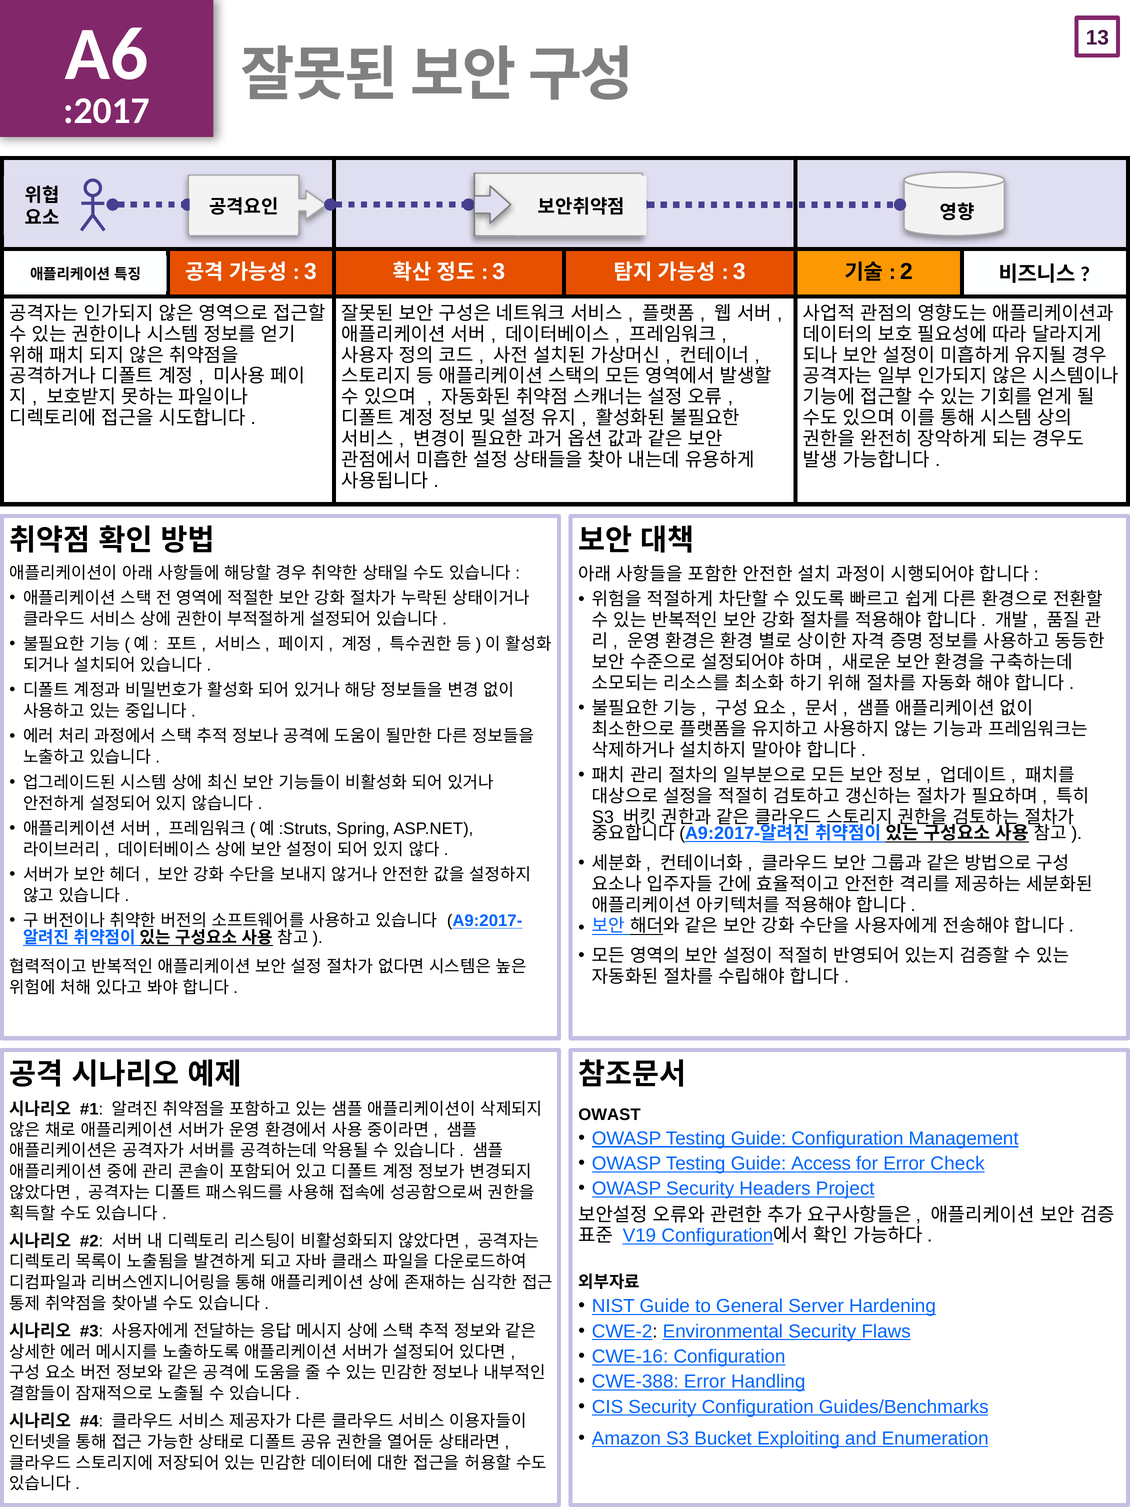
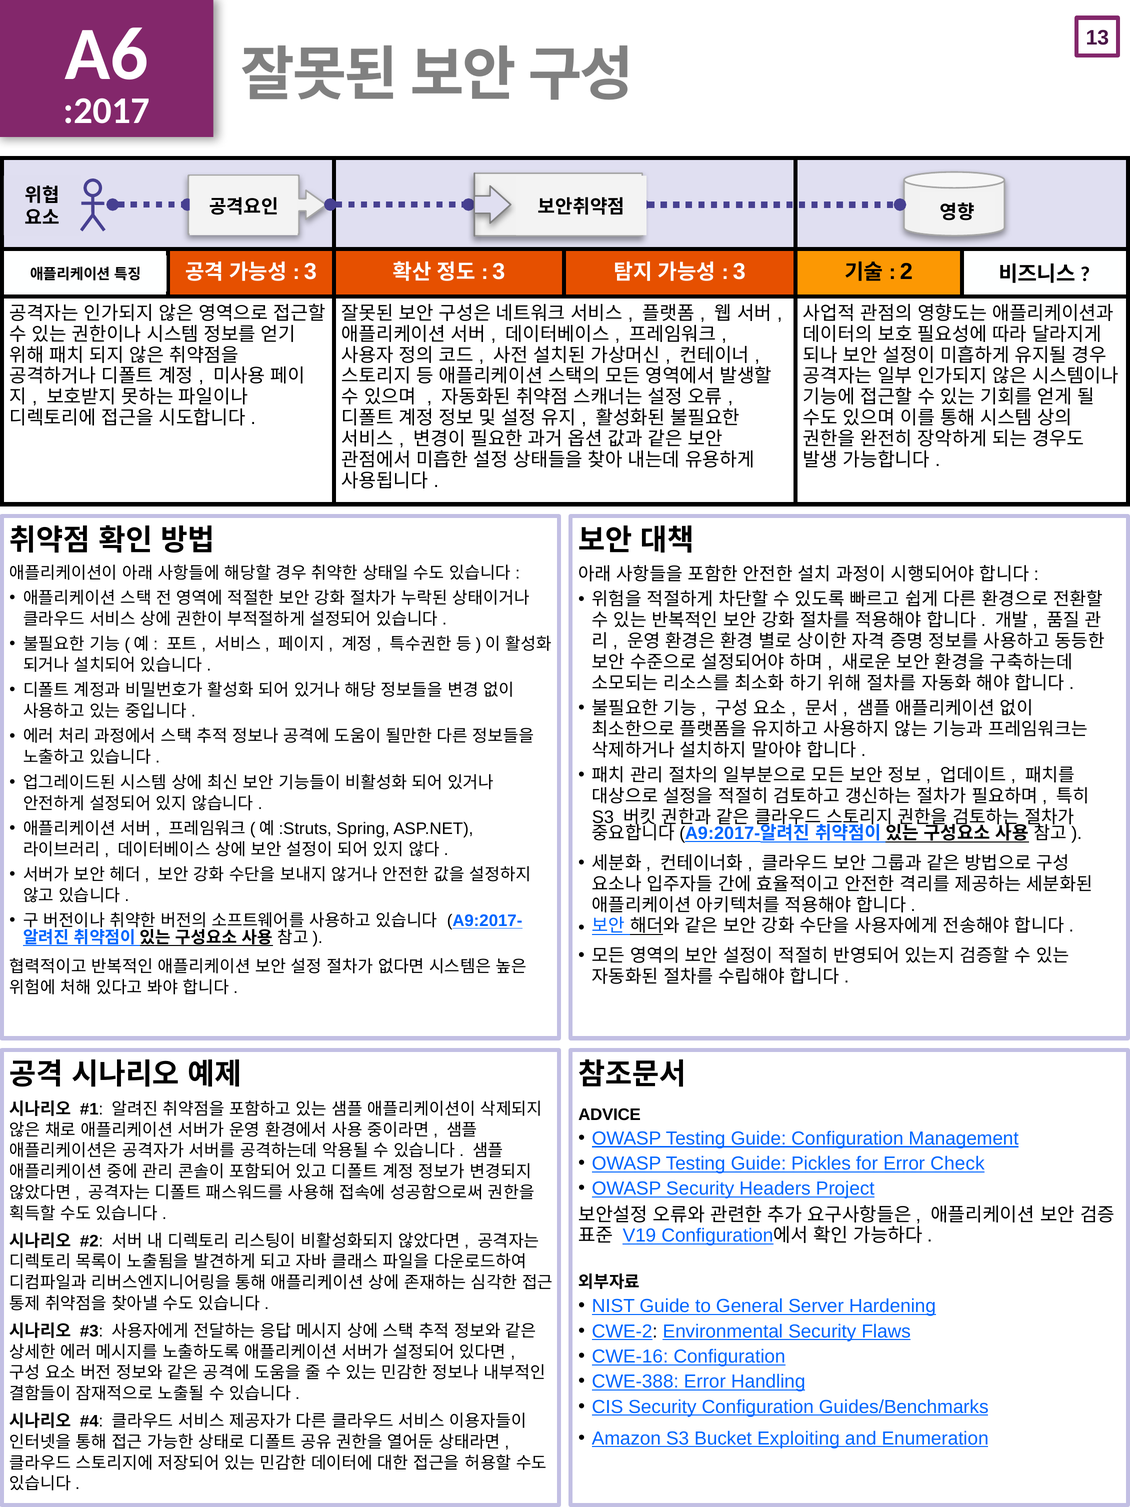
OWAST: OWAST -> ADVICE (610, 1114)
Access: Access -> Pickles (821, 1163)
